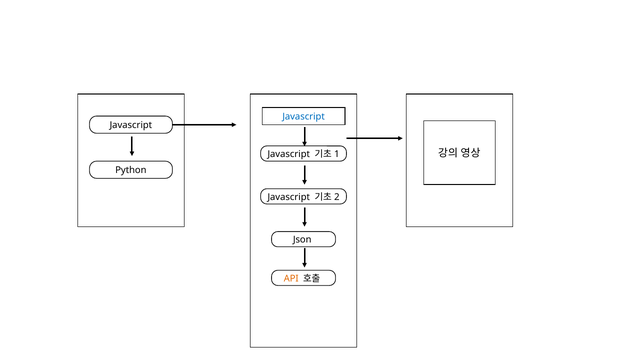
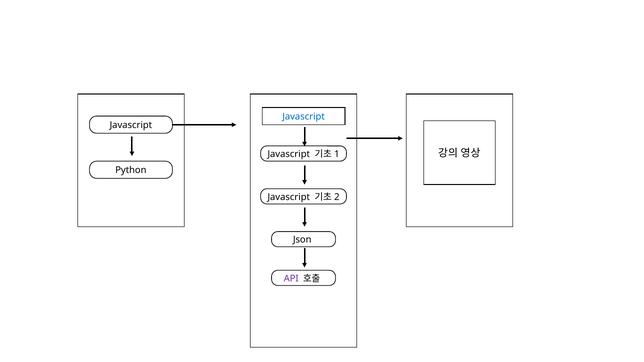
API colour: orange -> purple (291, 279)
